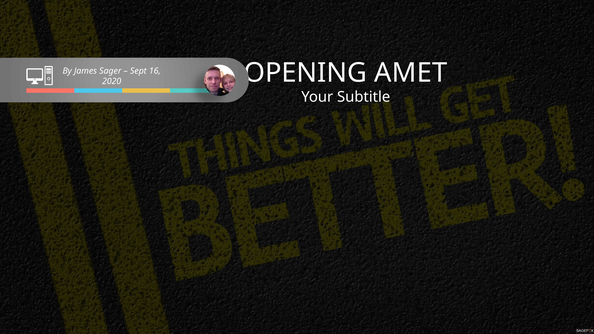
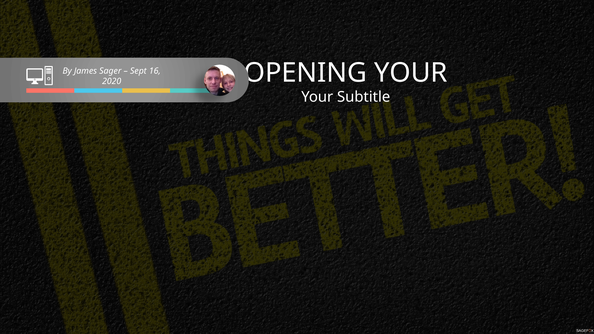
OPENING AMET: AMET -> YOUR (411, 73)
